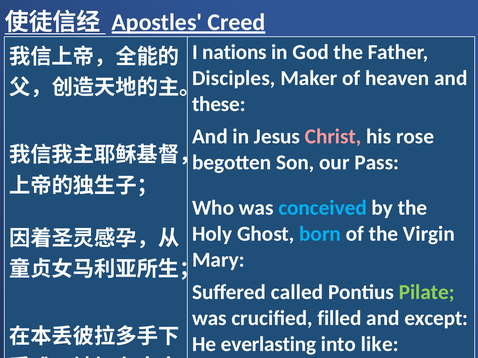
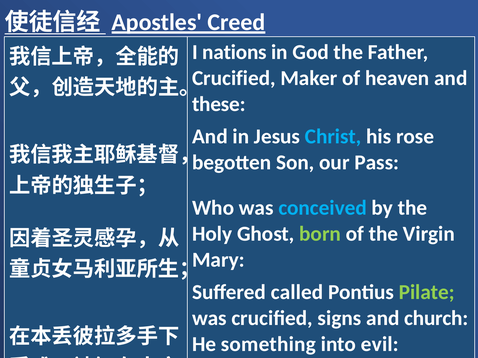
Disciples: Disciples -> Crucified (234, 78)
Christ colour: pink -> light blue (333, 137)
born colour: light blue -> light green (320, 234)
filled: filled -> signs (339, 319)
except: except -> church (436, 319)
everlasting: everlasting -> something (268, 345)
like: like -> evil (380, 345)
